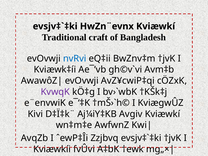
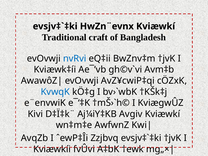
KvwqK colour: purple -> blue (55, 92)
